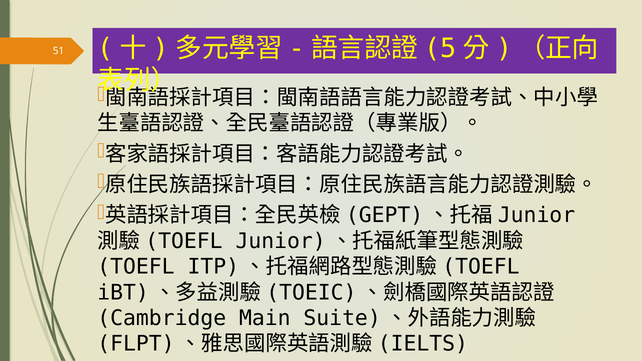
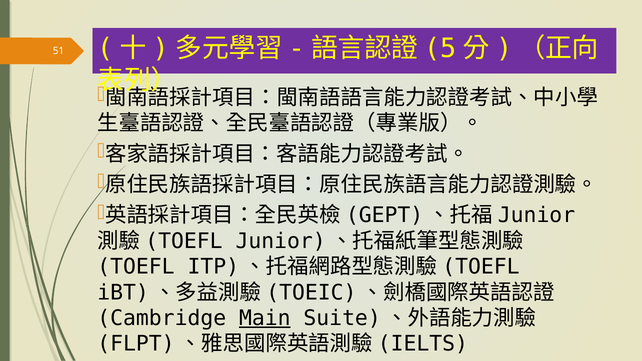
Main underline: none -> present (265, 318)
